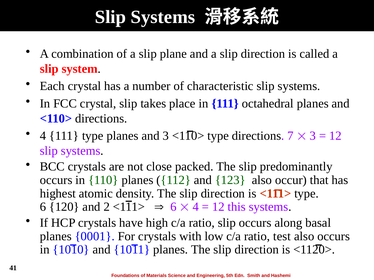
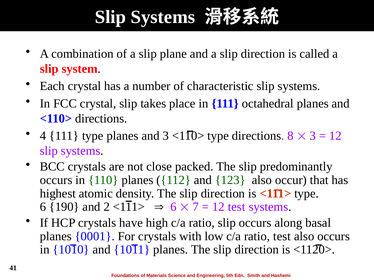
7: 7 -> 8 (291, 136)
120: 120 -> 190 (64, 207)
4: 4 -> 7 (196, 207)
12 this: this -> test (237, 207)
